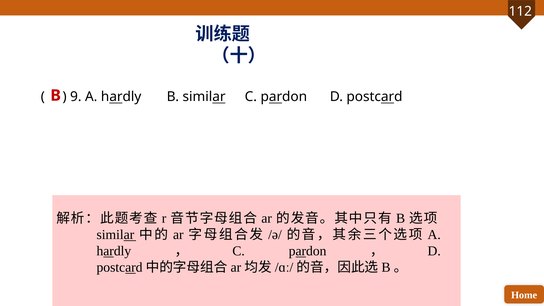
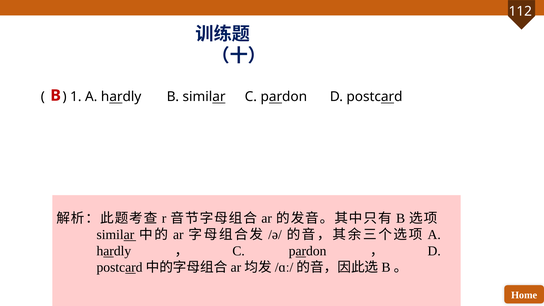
9: 9 -> 1 (76, 97)
